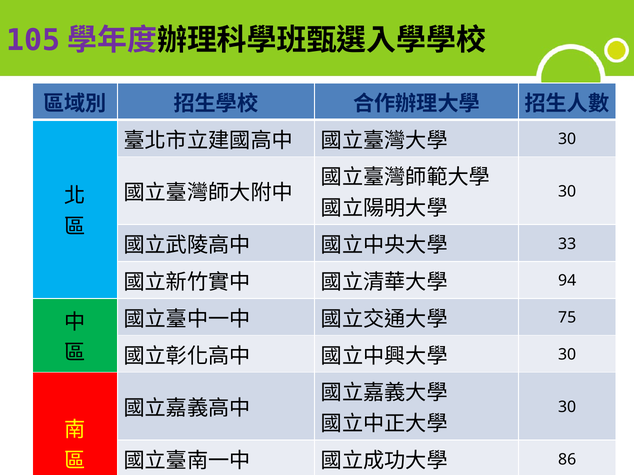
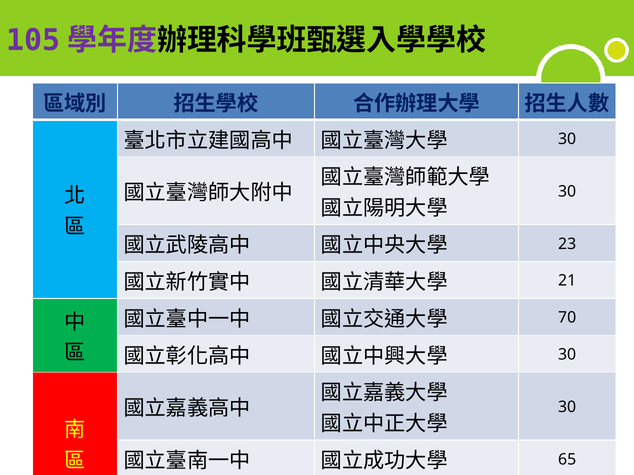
33: 33 -> 23 (567, 244)
94: 94 -> 21 (567, 281)
75: 75 -> 70 (567, 318)
86: 86 -> 65 (567, 460)
